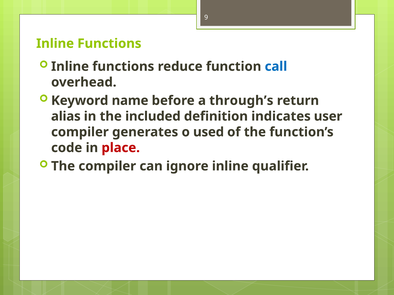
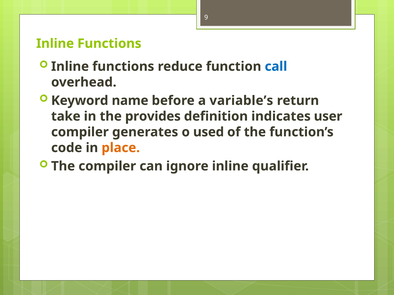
through’s: through’s -> variable’s (241, 101)
alias: alias -> take (66, 116)
included: included -> provides (153, 116)
place colour: red -> orange (121, 148)
